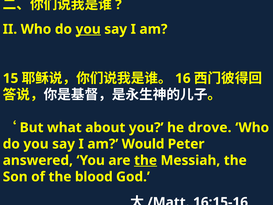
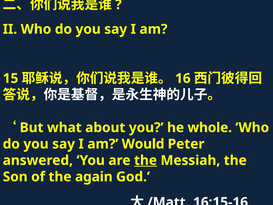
you underline: present -> none (88, 29)
drove: drove -> whole (210, 127)
blood: blood -> again (94, 177)
